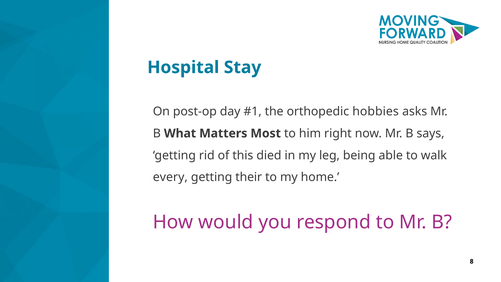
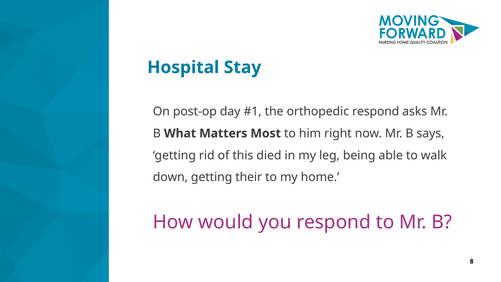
orthopedic hobbies: hobbies -> respond (376, 111)
every: every -> down (170, 177)
